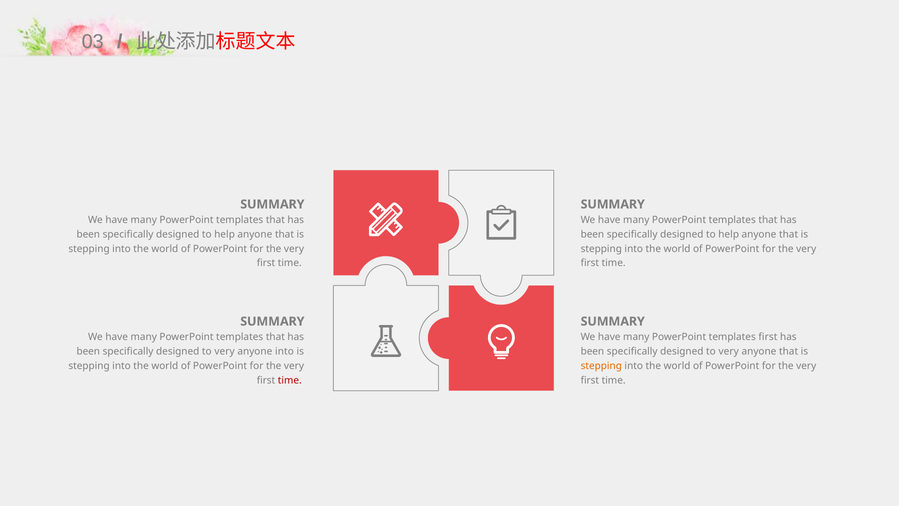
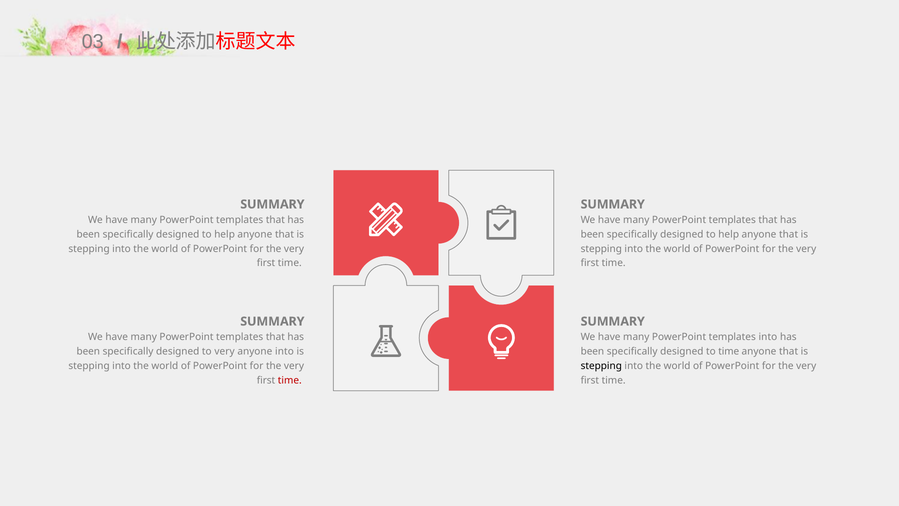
templates first: first -> into (768, 337)
very: very -> time (729, 351)
stepping colour: orange -> black (601, 366)
